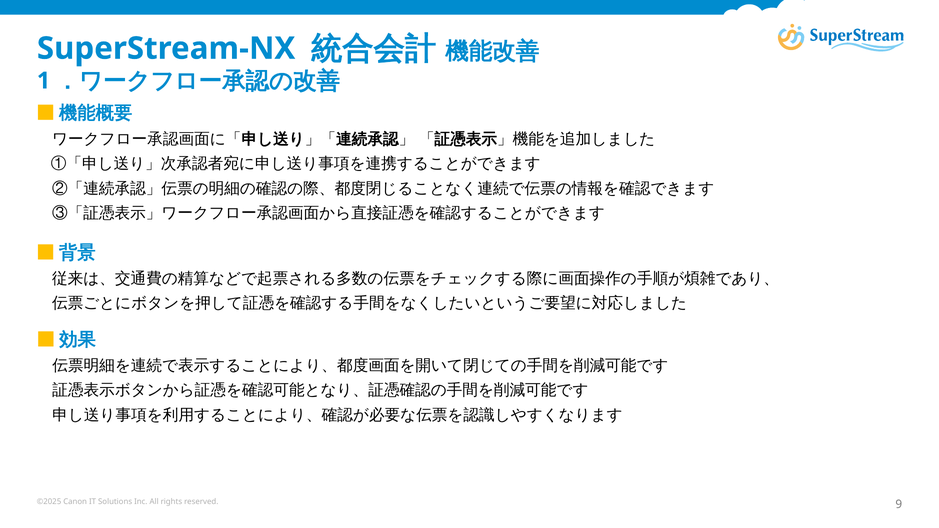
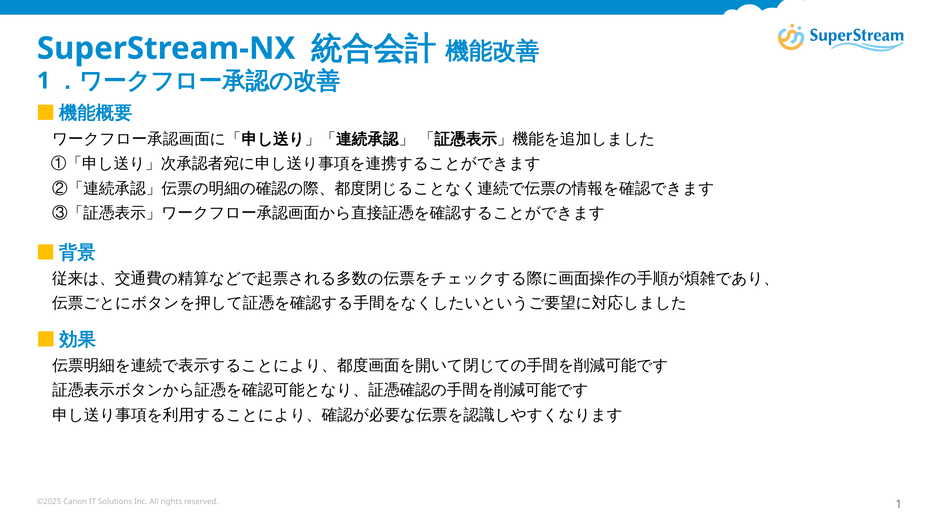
reserved 9: 9 -> 1 (899, 505)
